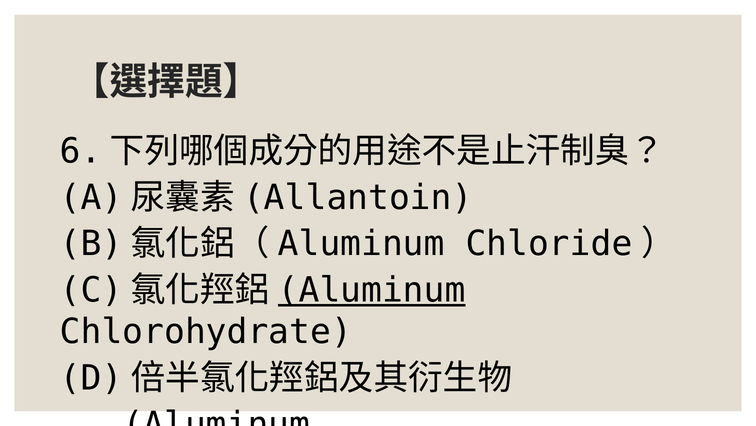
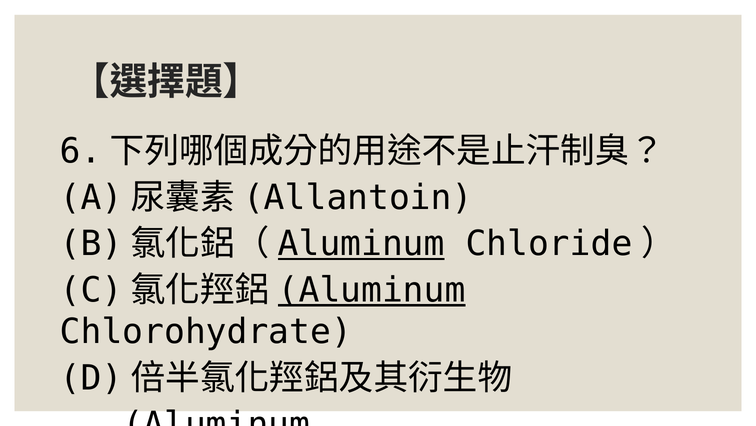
Aluminum underline: none -> present (361, 244)
